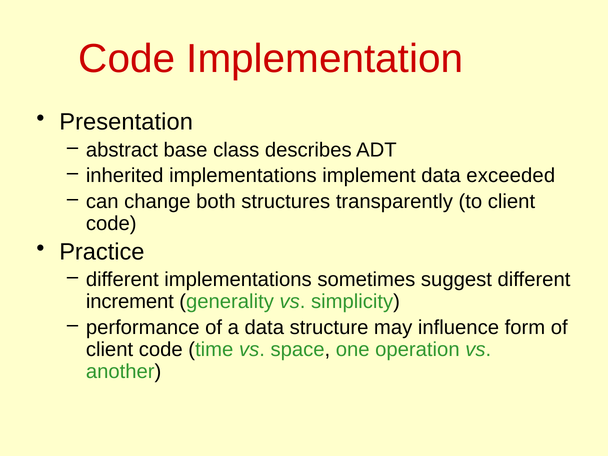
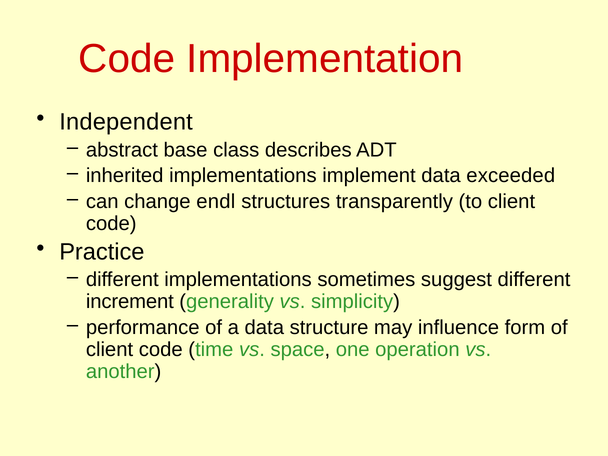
Presentation: Presentation -> Independent (126, 122)
both: both -> endl (216, 202)
